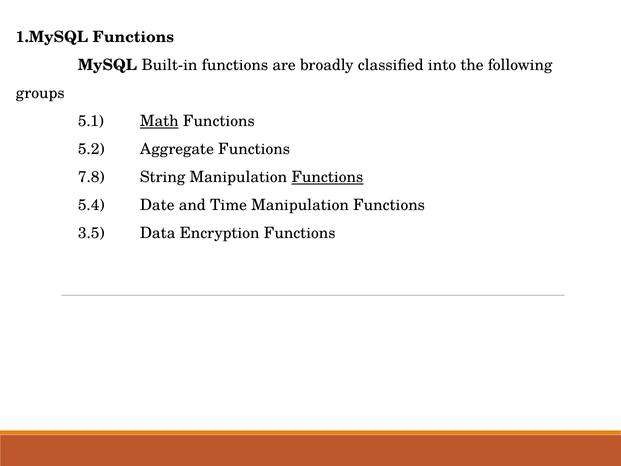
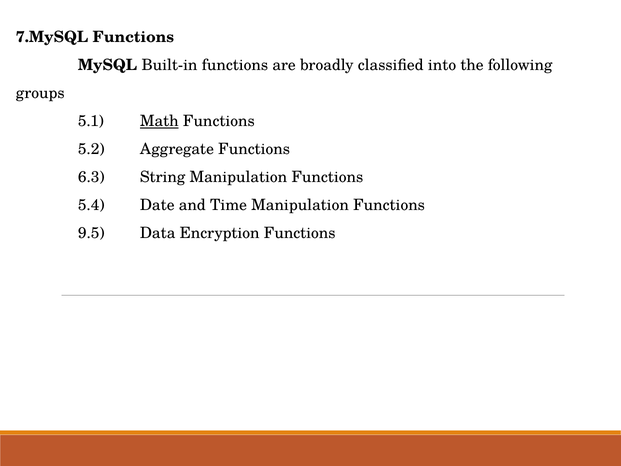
1.MySQL: 1.MySQL -> 7.MySQL (52, 37)
7.8: 7.8 -> 6.3 (91, 177)
Functions underline: present -> none (327, 177)
3.5: 3.5 -> 9.5 (91, 233)
